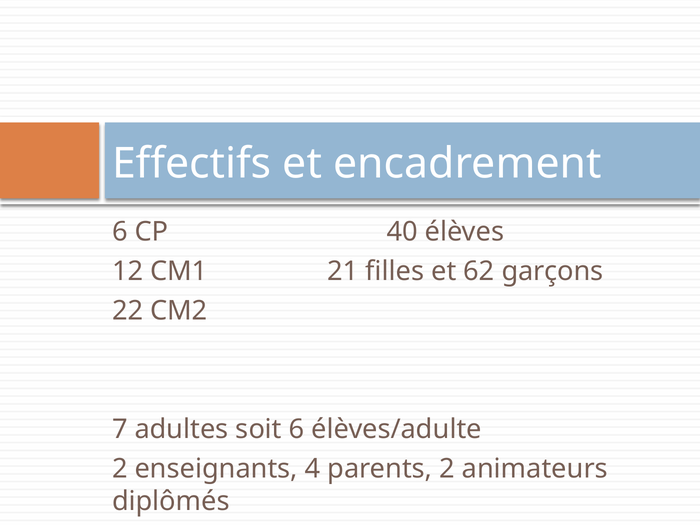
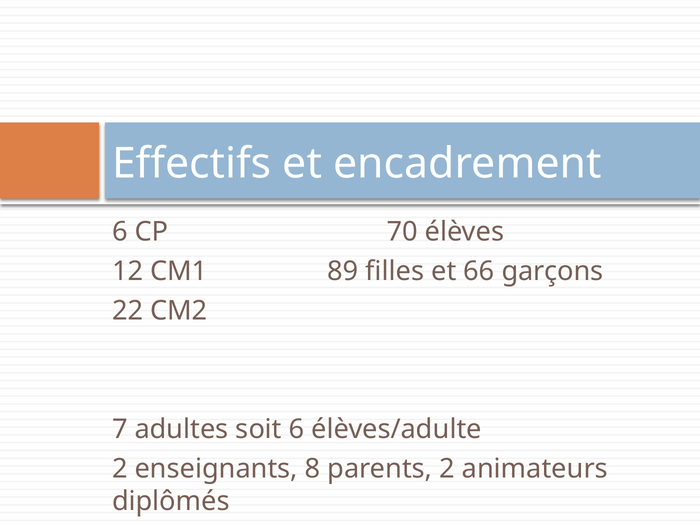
40: 40 -> 70 (402, 232)
21: 21 -> 89 (343, 271)
62: 62 -> 66 (479, 271)
4: 4 -> 8 (313, 469)
